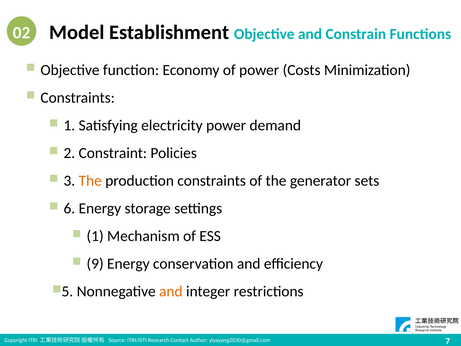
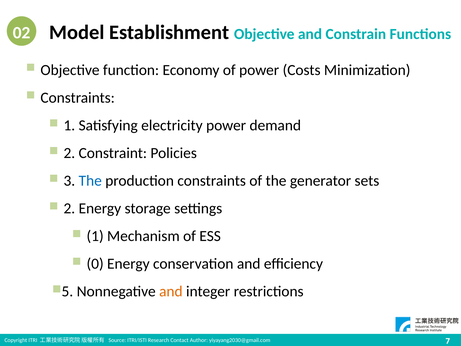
The colour: orange -> blue (90, 181)
6: 6 -> 2 (69, 208)
9: 9 -> 0 (95, 264)
